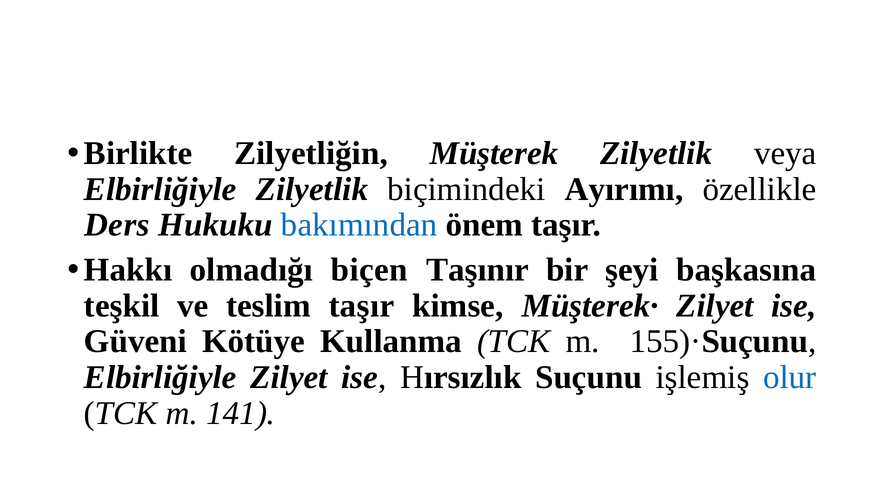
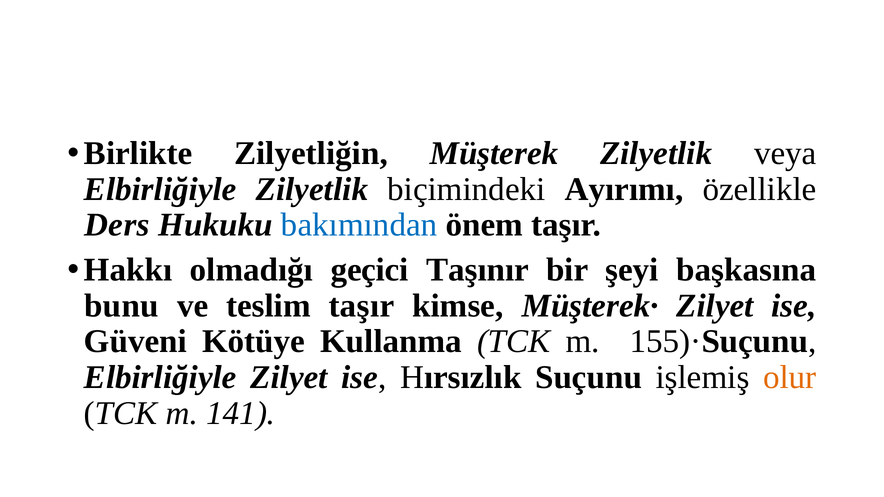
biçen: biçen -> geçici (370, 270)
teşkil: teşkil -> bunu (122, 306)
olur colour: blue -> orange (790, 377)
